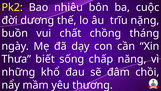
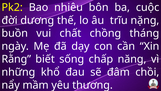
Thưa: Thưa -> Rằng (16, 59)
